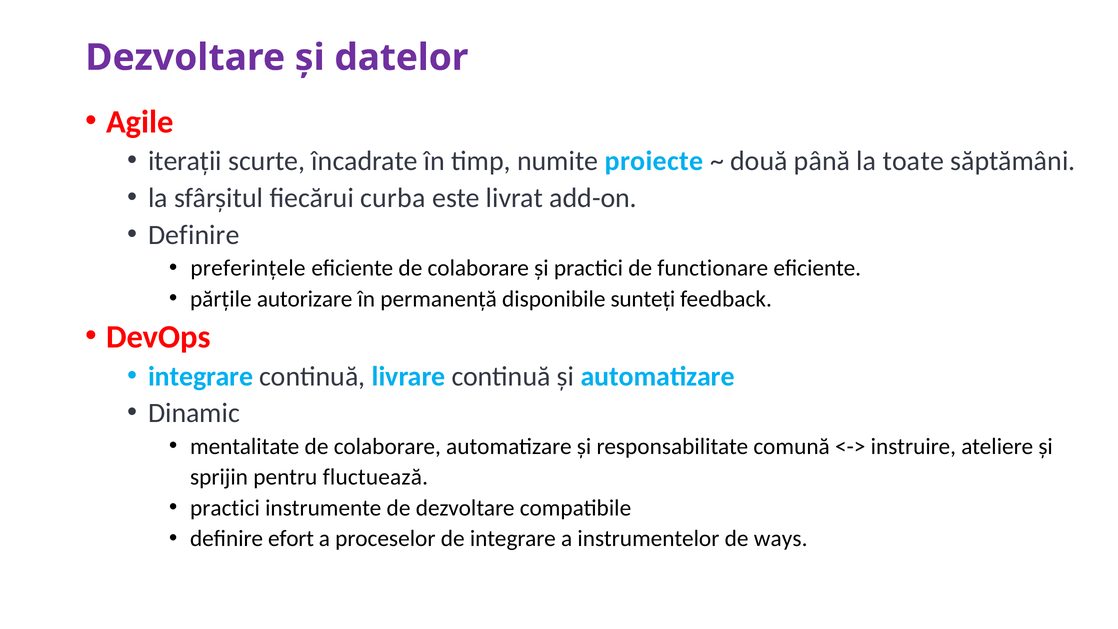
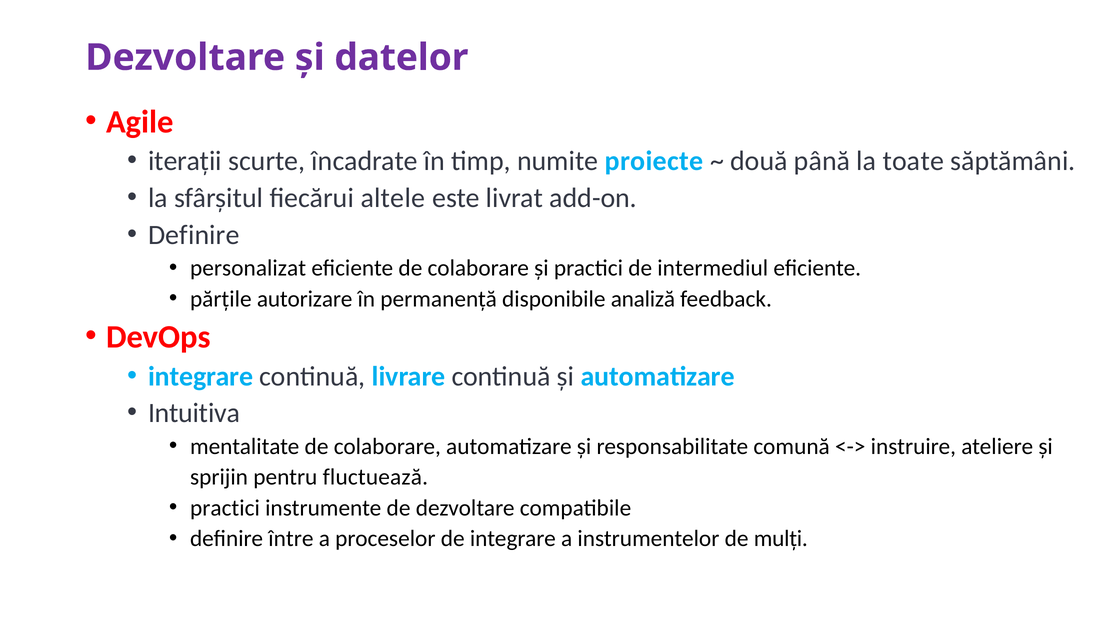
curba: curba -> altele (393, 198)
preferințele: preferințele -> personalizat (248, 268)
functionare: functionare -> intermediul (713, 268)
sunteți: sunteți -> analiză (643, 299)
Dinamic: Dinamic -> Intuitiva (194, 413)
efort: efort -> între (291, 539)
ways: ways -> mulți (781, 539)
